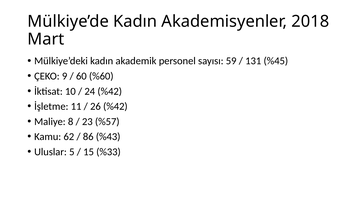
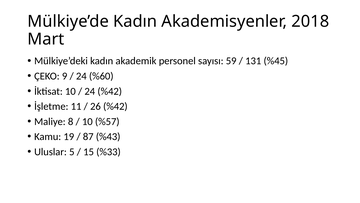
60: 60 -> 24 (81, 76)
23: 23 -> 10 (87, 121)
62: 62 -> 19 (69, 136)
86: 86 -> 87 (88, 136)
